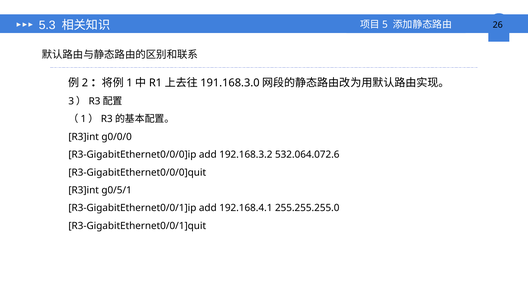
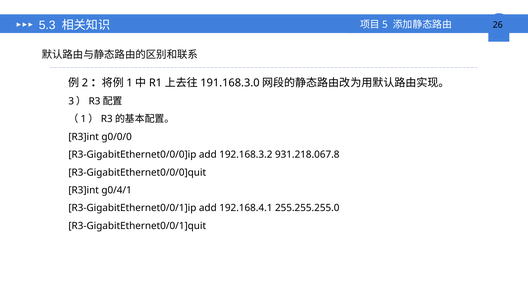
532.064.072.6: 532.064.072.6 -> 931.218.067.8 (307, 155)
g0/5/1: g0/5/1 -> g0/4/1 (117, 190)
